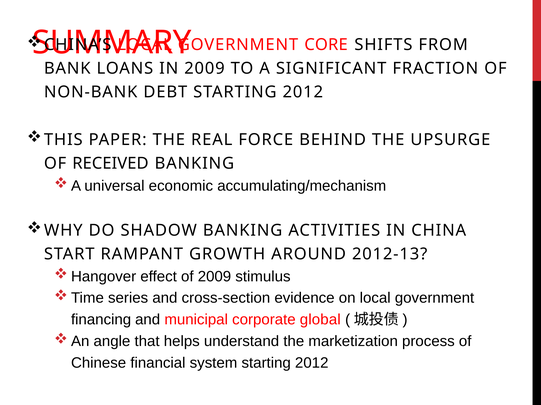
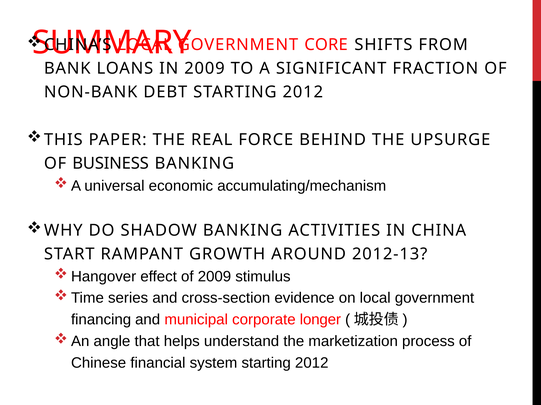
RECEIVED: RECEIVED -> BUSINESS (111, 164)
global: global -> longer (320, 320)
